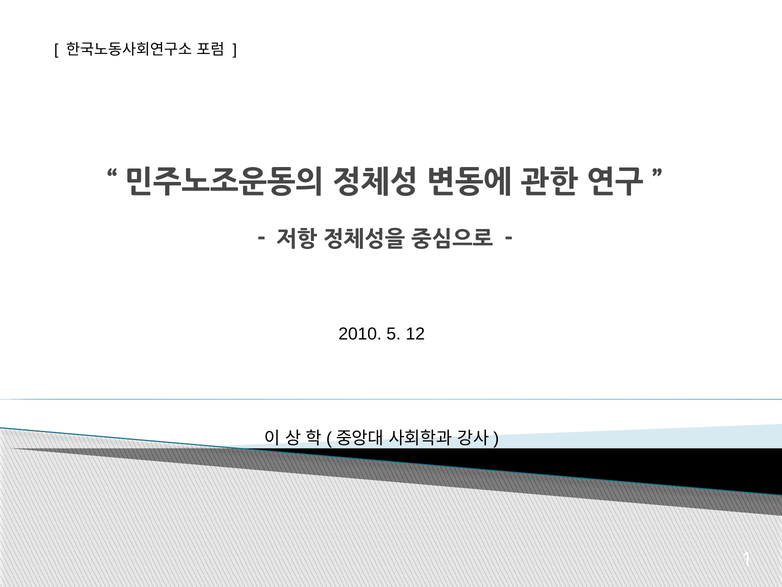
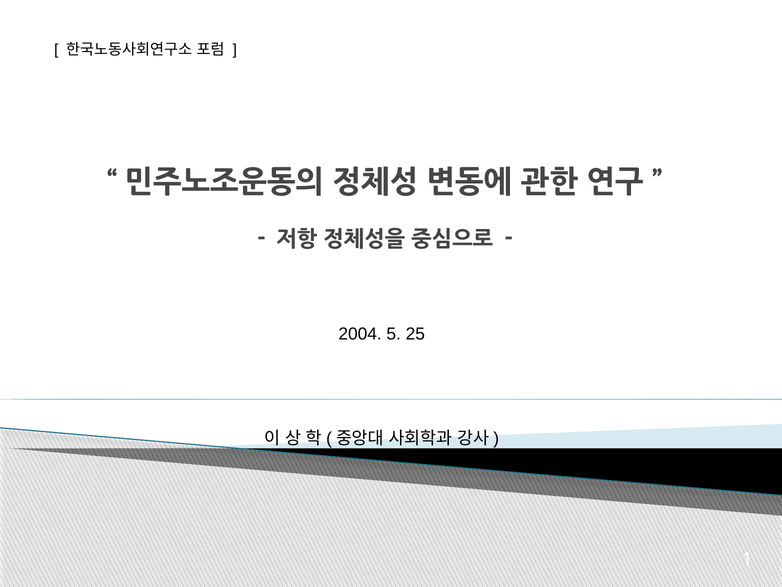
2010: 2010 -> 2004 (360, 334)
12: 12 -> 25 (415, 334)
